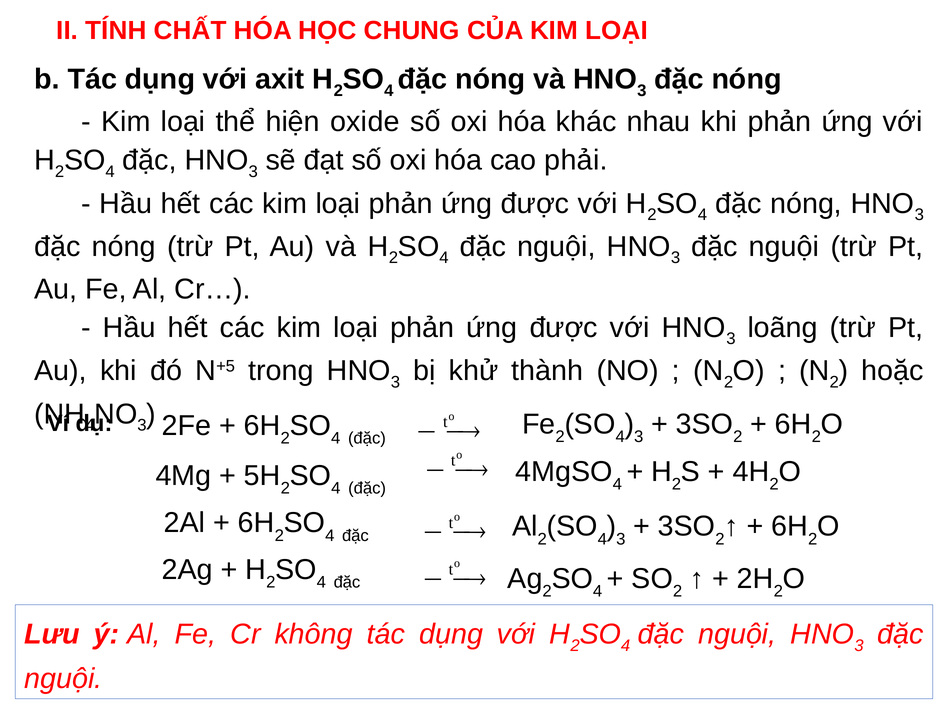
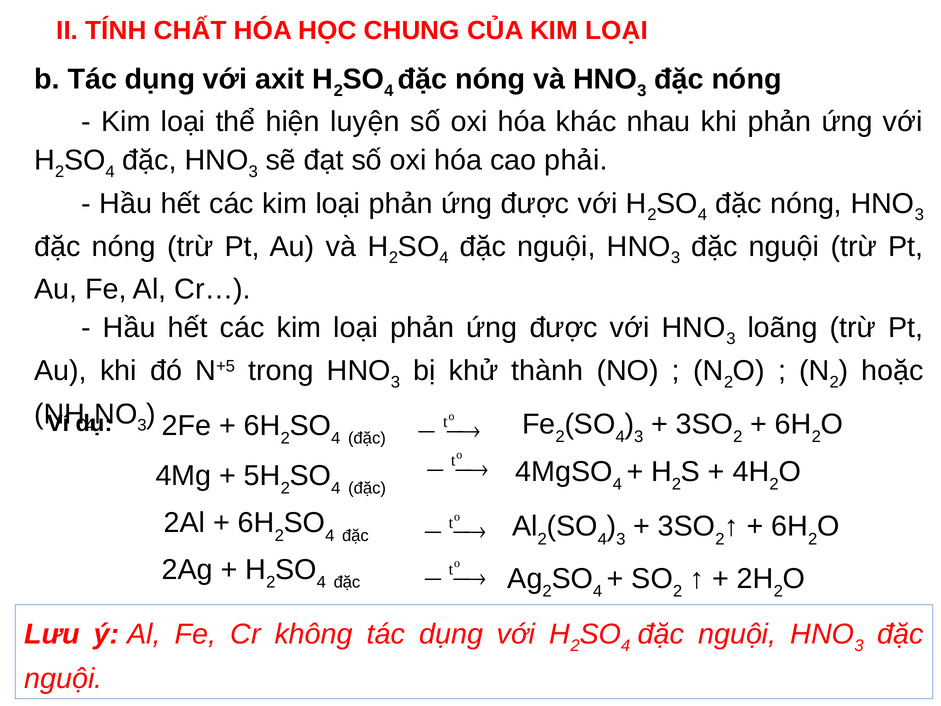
oxide: oxide -> luyện (365, 122)
